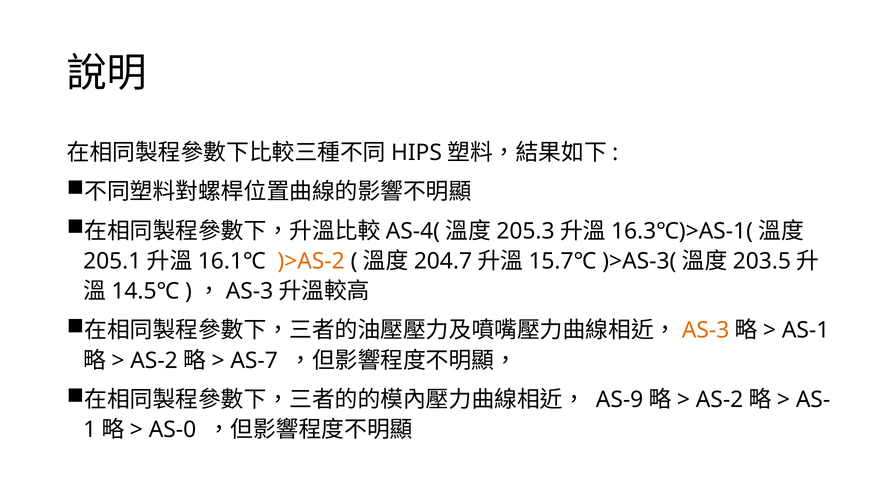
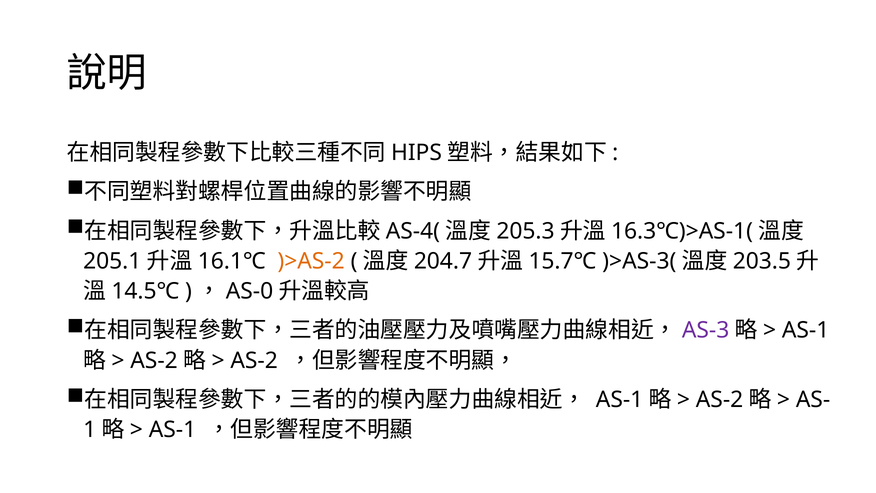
AS-3: AS-3 -> AS-0 (249, 291)
AS-3 colour: orange -> purple (706, 330)
AS-7: AS-7 -> AS-2 (254, 360)
AS-9: AS-9 -> AS-1 (620, 400)
AS-0: AS-0 -> AS-1 (172, 430)
